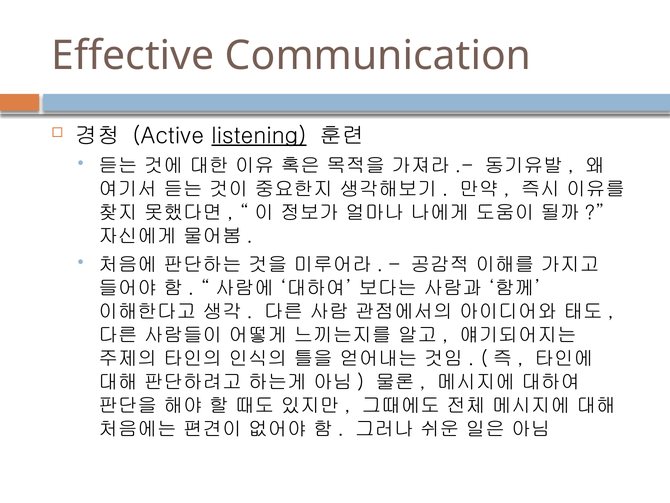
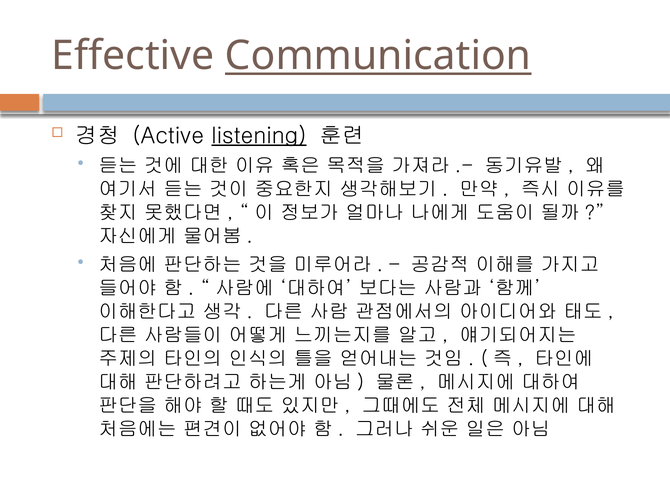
Communication underline: none -> present (378, 56)
